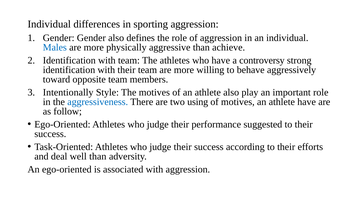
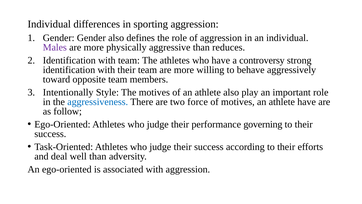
Males colour: blue -> purple (55, 47)
achieve: achieve -> reduces (229, 47)
using: using -> force (198, 102)
suggested: suggested -> governing (263, 124)
